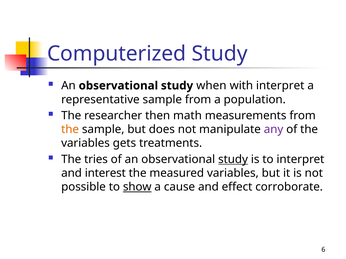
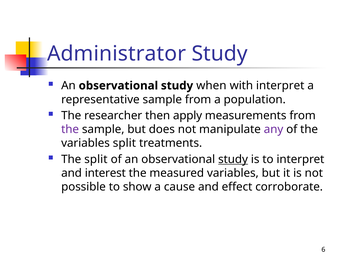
Computerized: Computerized -> Administrator (117, 54)
math: math -> apply (188, 116)
the colour: orange -> purple (70, 130)
variables gets: gets -> split (124, 143)
The tries: tries -> split (96, 160)
show underline: present -> none (137, 187)
